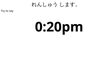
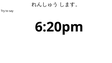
0:20pm: 0:20pm -> 6:20pm (59, 27)
